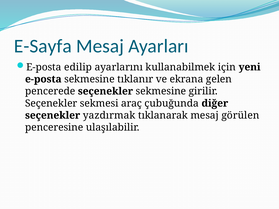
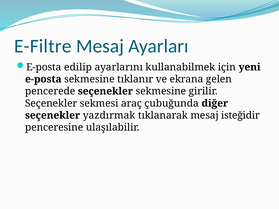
E-Sayfa: E-Sayfa -> E-Filtre (43, 46)
görülen: görülen -> isteğidir (241, 116)
